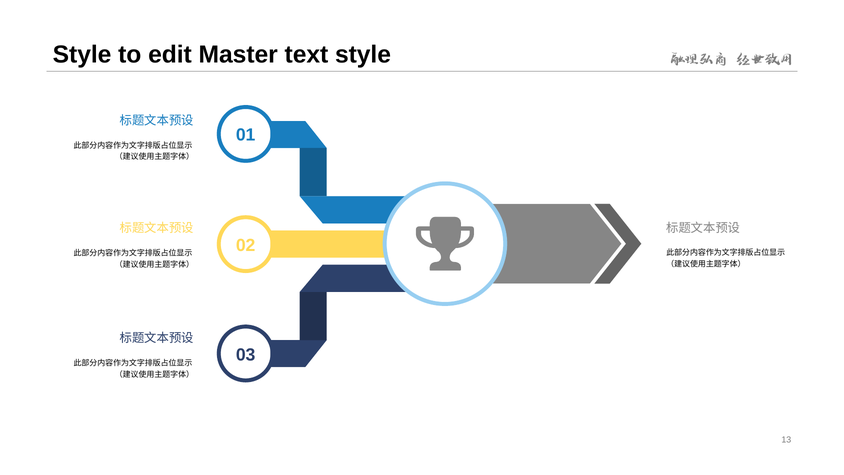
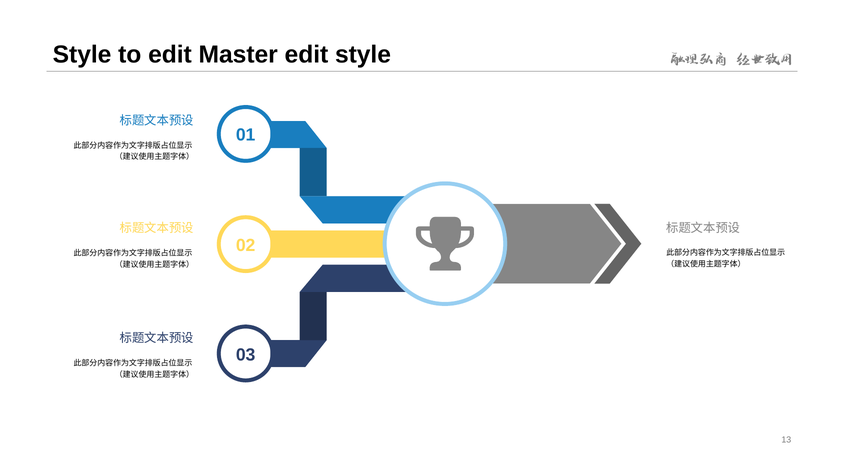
Master text: text -> edit (306, 55)
